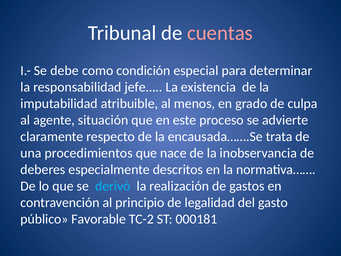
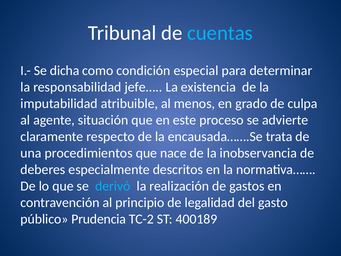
cuentas colour: pink -> light blue (220, 33)
debe: debe -> dicha (65, 71)
Favorable: Favorable -> Prudencia (99, 219)
000181: 000181 -> 400189 (197, 219)
